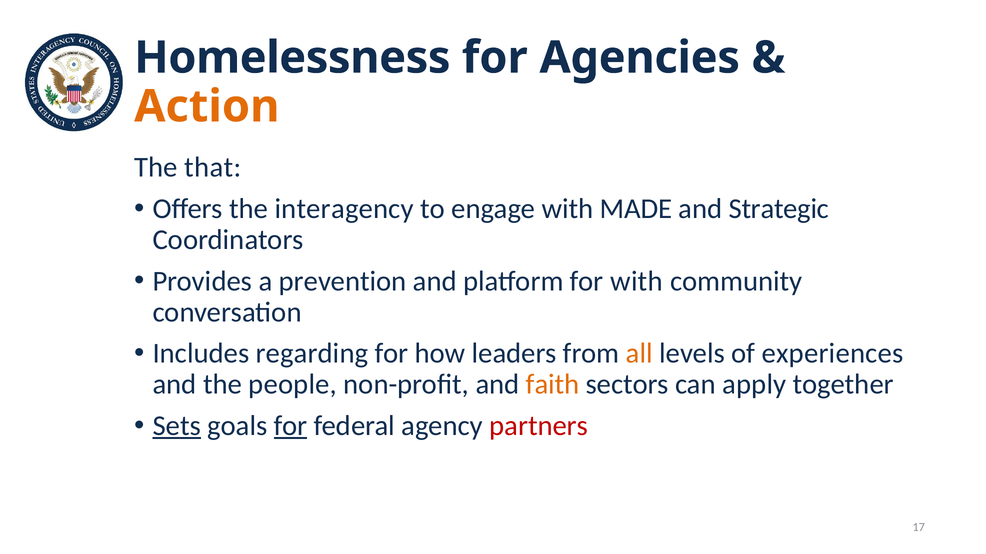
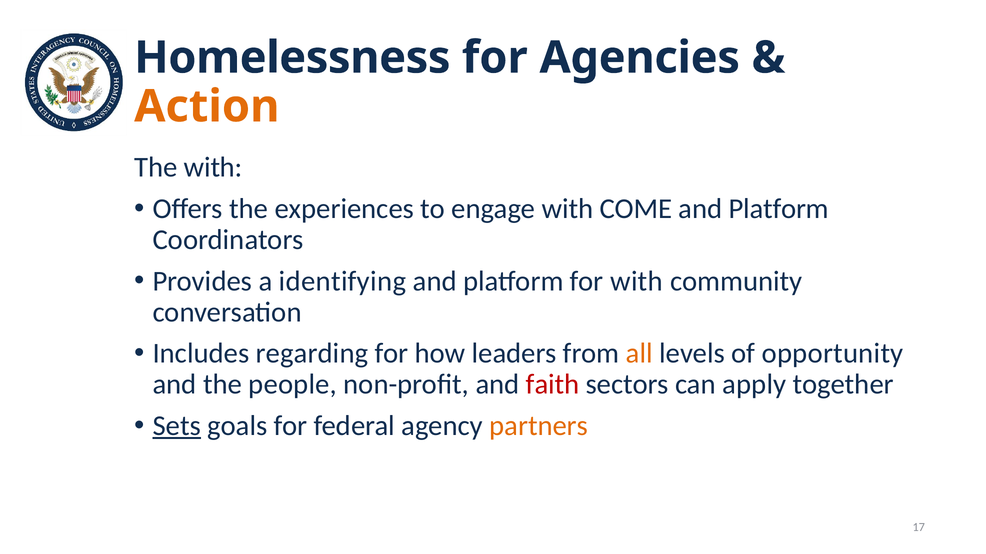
The that: that -> with (213, 168)
interagency: interagency -> experiences (344, 209)
MADE: MADE -> COME (636, 209)
Strategic: Strategic -> Platform (779, 209)
prevention: prevention -> identifying (342, 281)
experiences: experiences -> opportunity (833, 354)
faith colour: orange -> red (553, 385)
for underline: present -> none (291, 426)
partners colour: red -> orange (539, 426)
